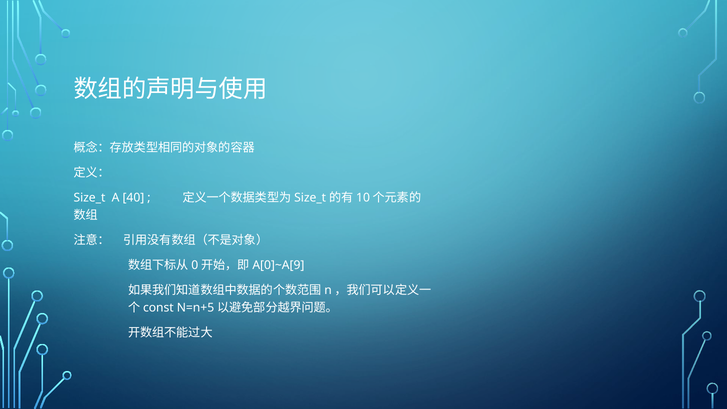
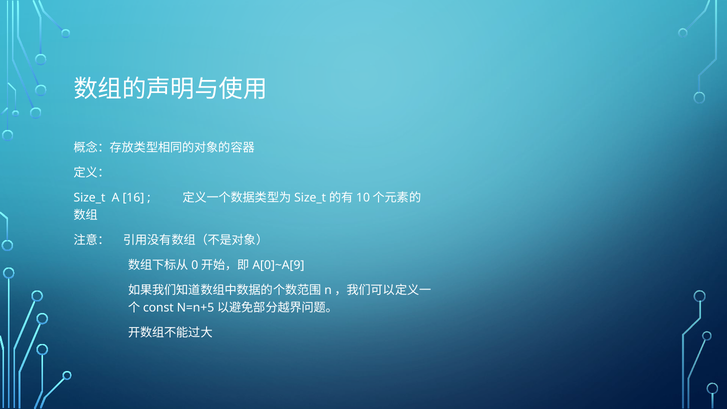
40: 40 -> 16 (133, 198)
